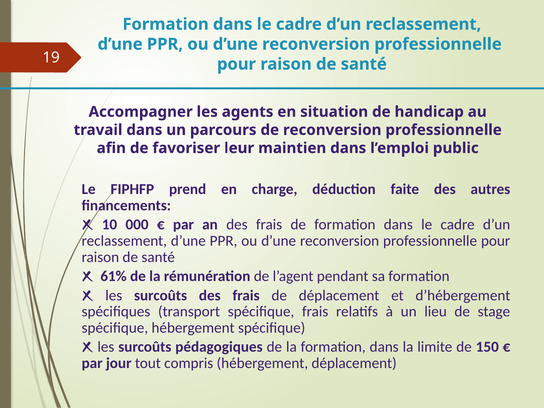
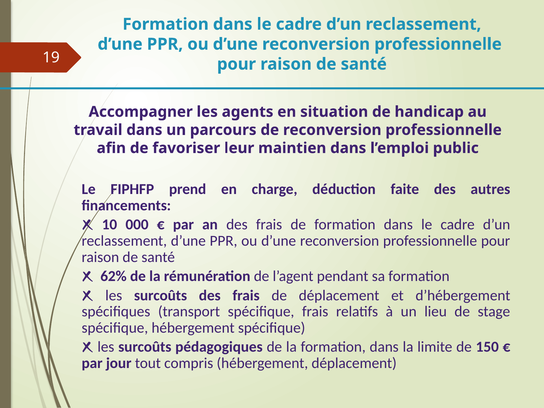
61%: 61% -> 62% (114, 276)
